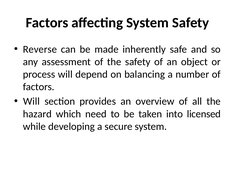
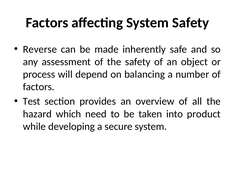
Will: Will -> Test (31, 102)
licensed: licensed -> product (204, 114)
